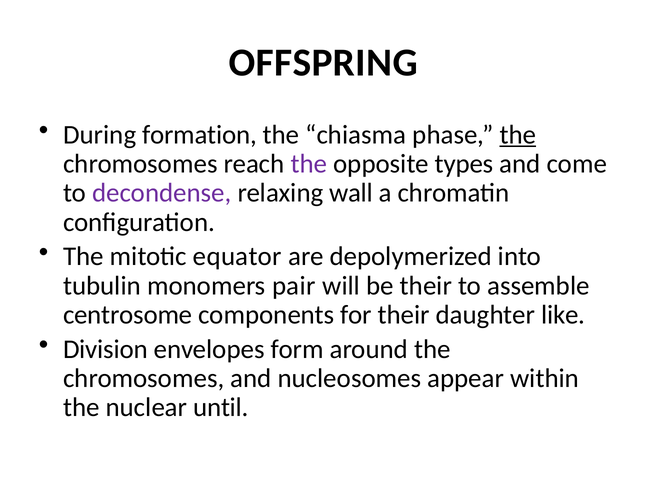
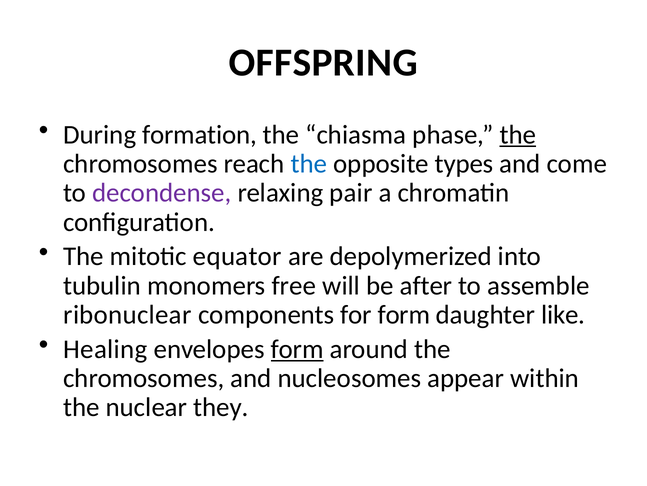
the colour: purple -> blue (309, 164)
wall: wall -> pair (351, 193)
pair: pair -> free (294, 285)
be their: their -> after (426, 285)
centrosome: centrosome -> ribonuclear (127, 314)
for their: their -> form (404, 314)
Division: Division -> Healing (105, 349)
form underline: none -> present (297, 349)
until: until -> they (221, 407)
